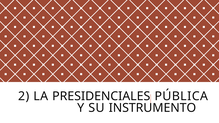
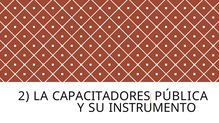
PRESIDENCIALES: PRESIDENCIALES -> CAPACITADORES (101, 96)
